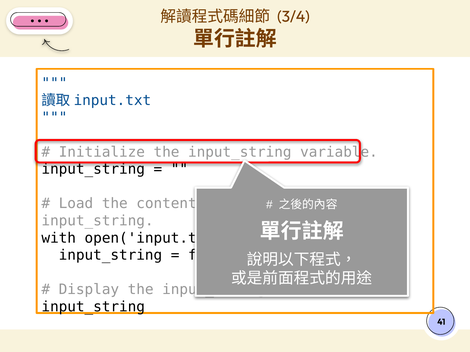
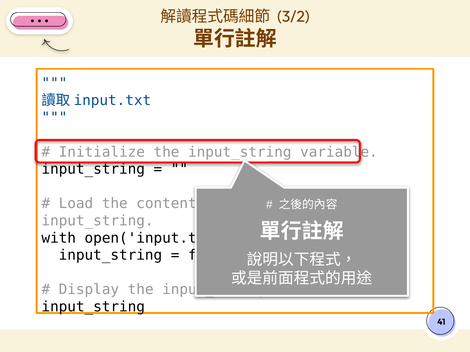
3/4: 3/4 -> 3/2 (293, 17)
